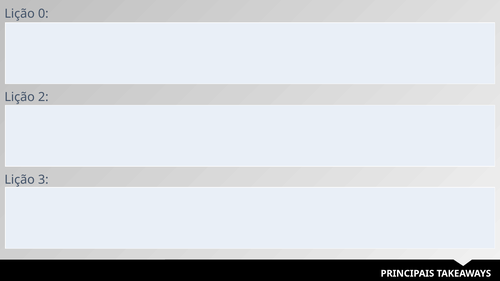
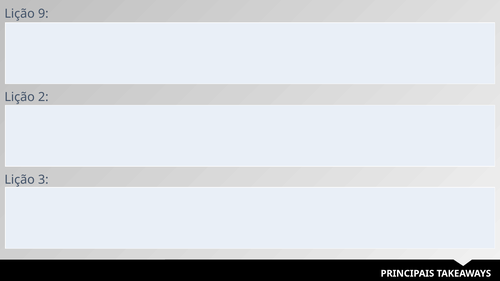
0: 0 -> 9 (43, 14)
